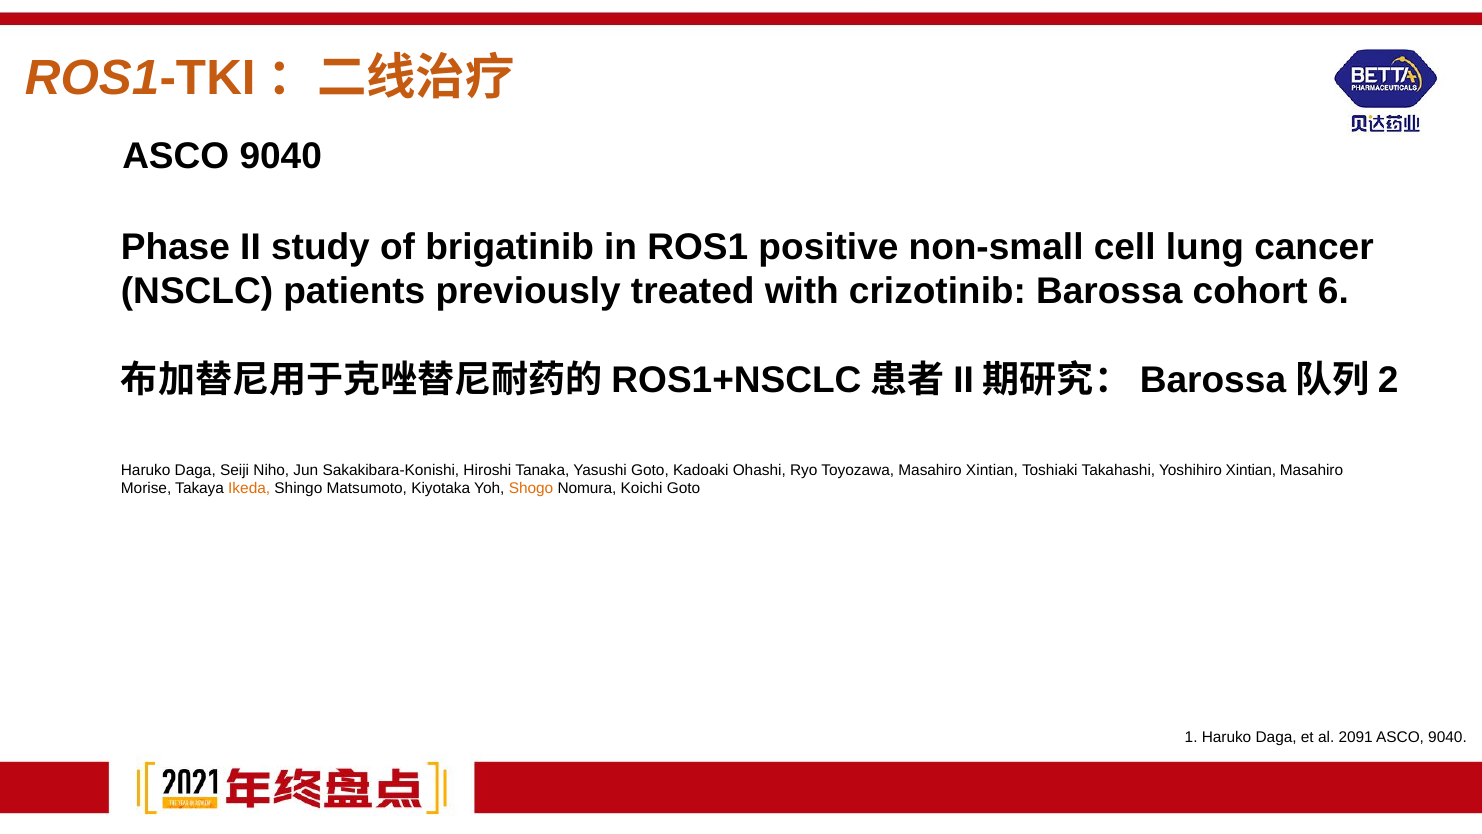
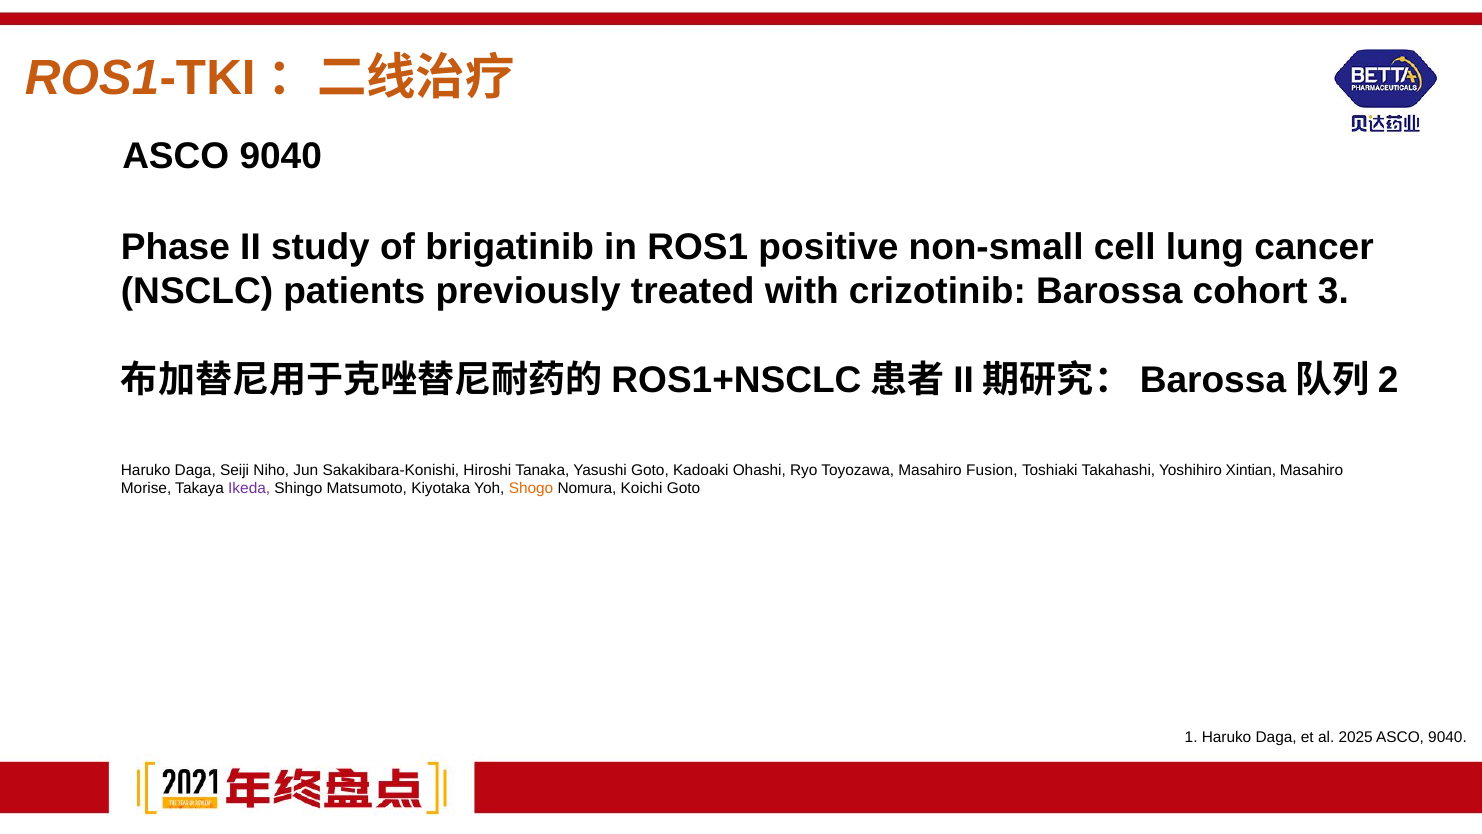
6: 6 -> 3 (1333, 291)
Masahiro Xintian: Xintian -> Fusion (992, 470)
Ikeda colour: orange -> purple (249, 488)
2091: 2091 -> 2025 (1356, 737)
